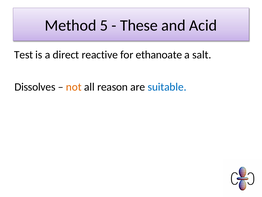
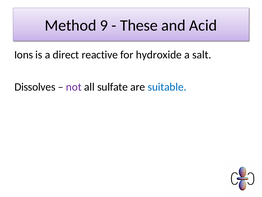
5: 5 -> 9 (104, 25)
Test: Test -> Ions (24, 55)
ethanoate: ethanoate -> hydroxide (159, 55)
not colour: orange -> purple (74, 87)
reason: reason -> sulfate (113, 87)
